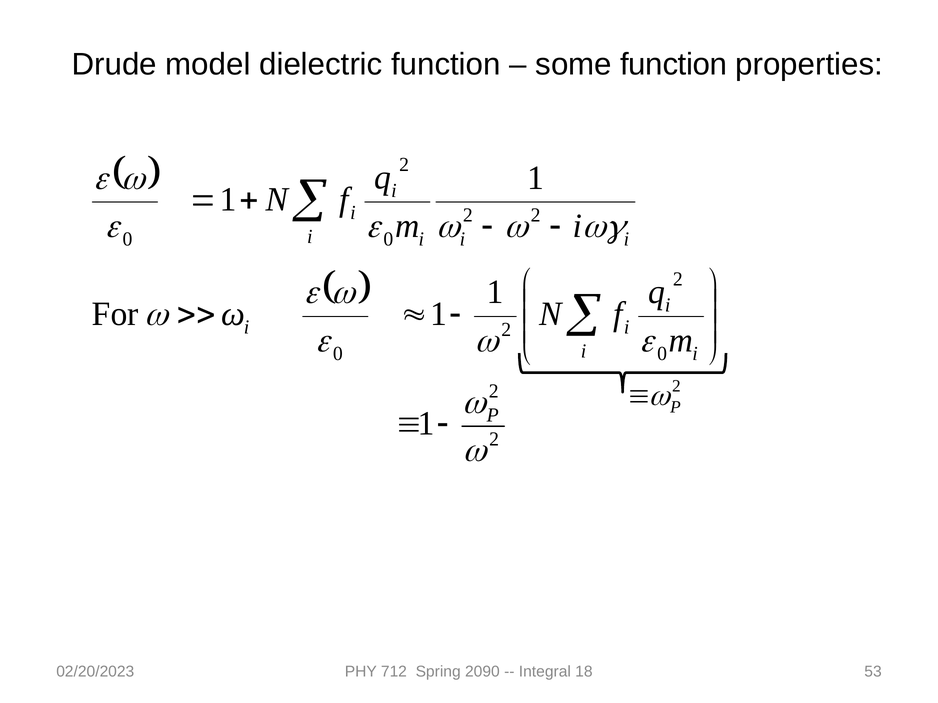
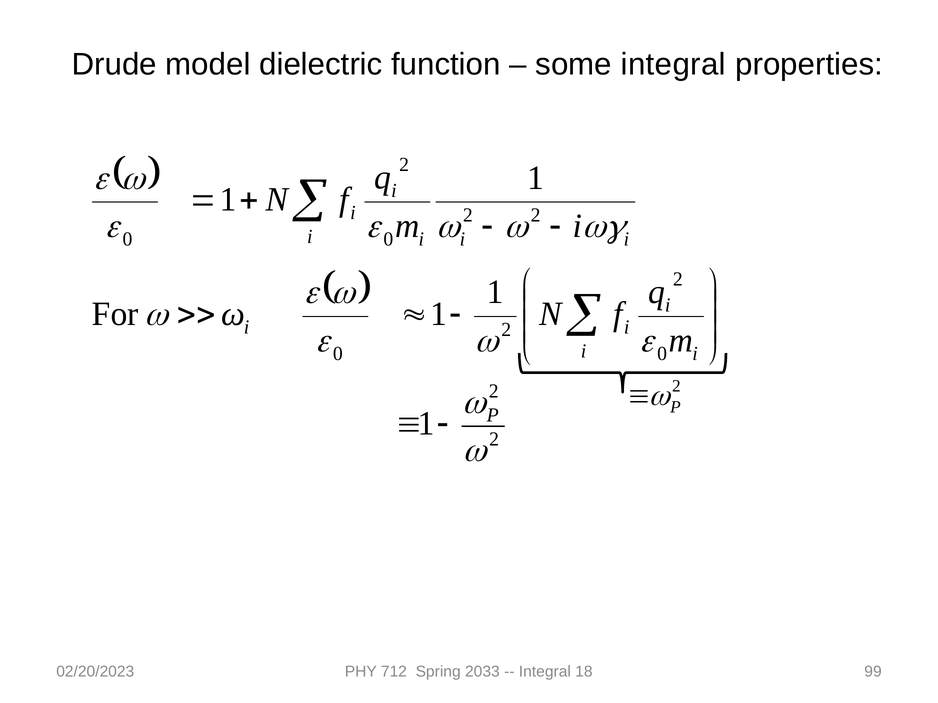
some function: function -> integral (673, 64)
2090: 2090 -> 2033 (482, 672)
53: 53 -> 99 (873, 672)
